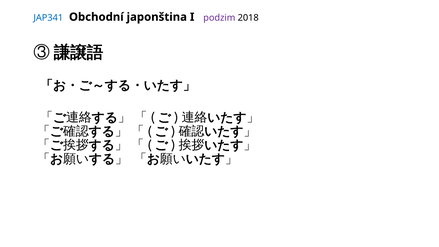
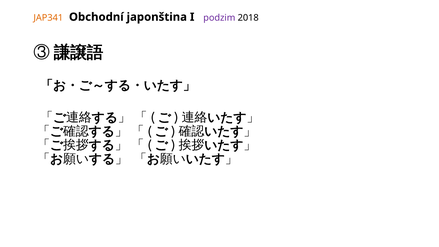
JAP341 colour: blue -> orange (48, 18)
